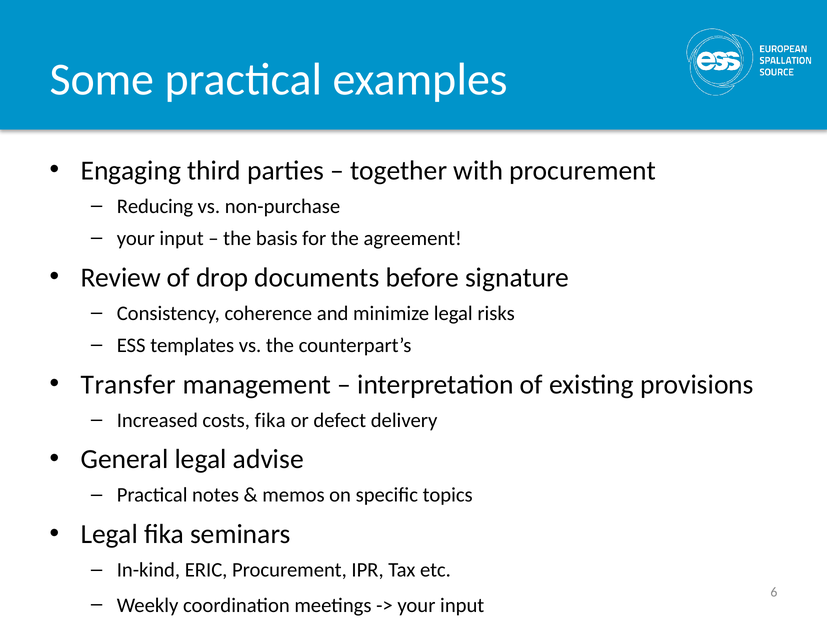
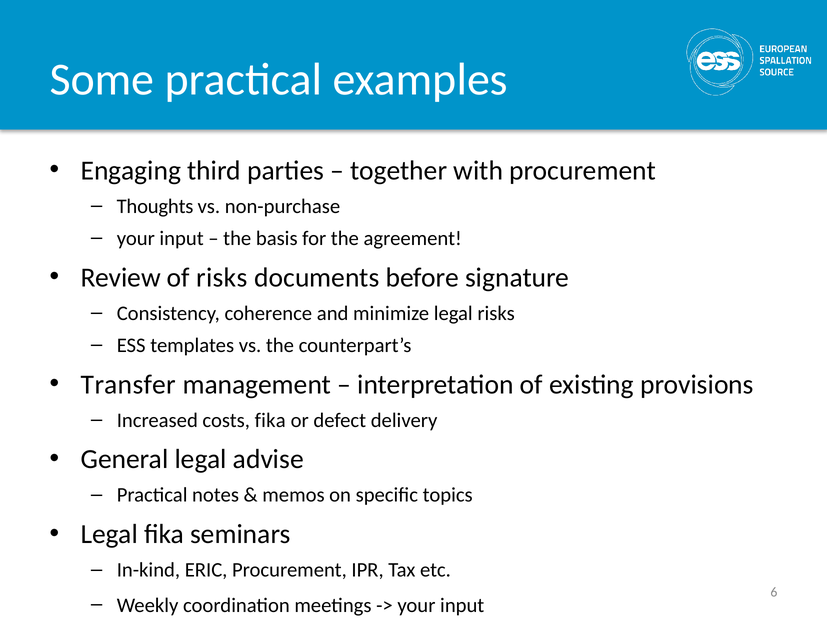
Reducing: Reducing -> Thoughts (155, 206)
of drop: drop -> risks (222, 278)
